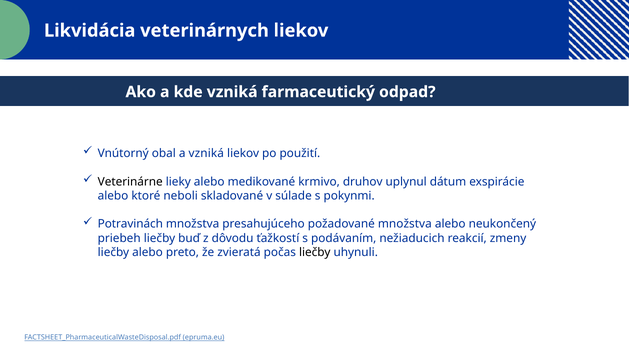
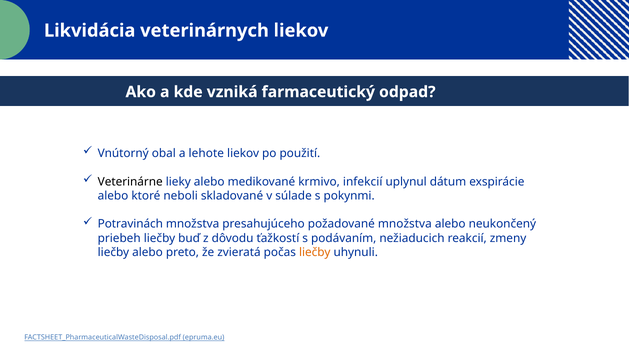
a vzniká: vzniká -> lehote (206, 154)
druhov: druhov -> infekcií (363, 182)
liečby colour: black -> orange (315, 253)
